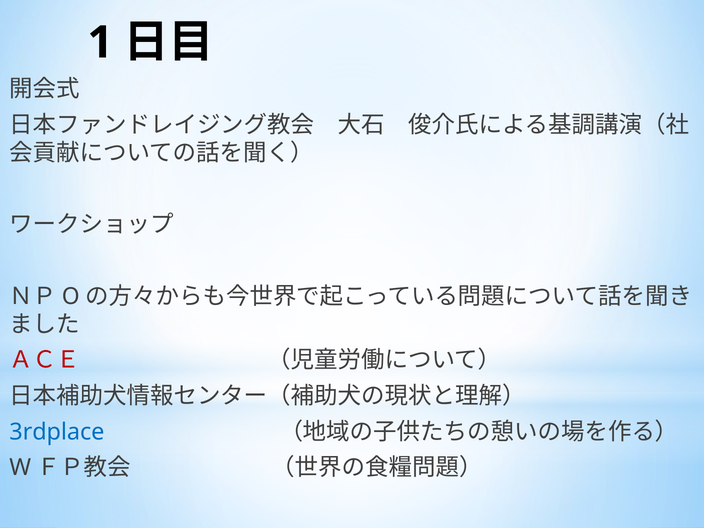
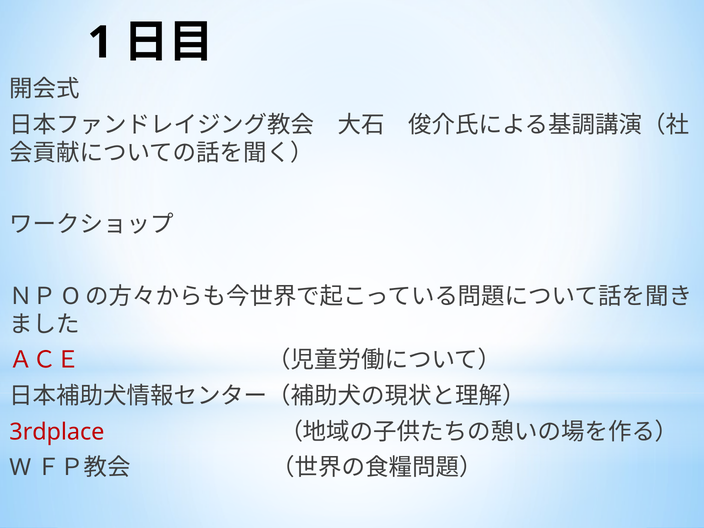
3rdplace colour: blue -> red (57, 432)
